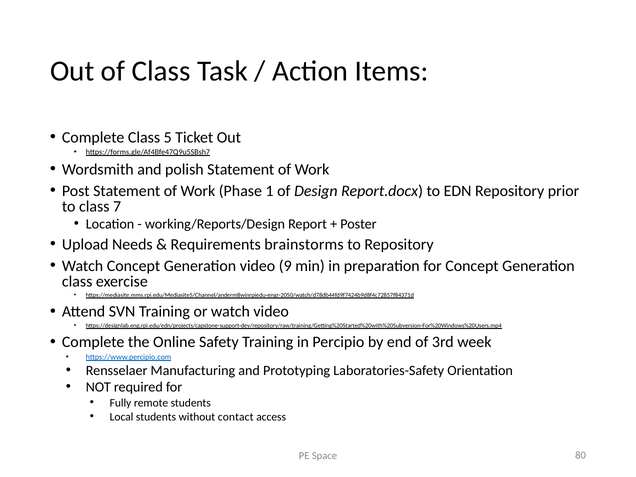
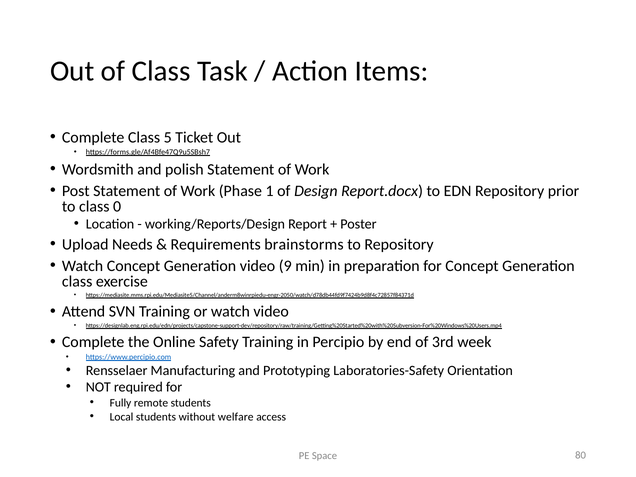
7: 7 -> 0 (117, 206)
contact: contact -> welfare (236, 417)
